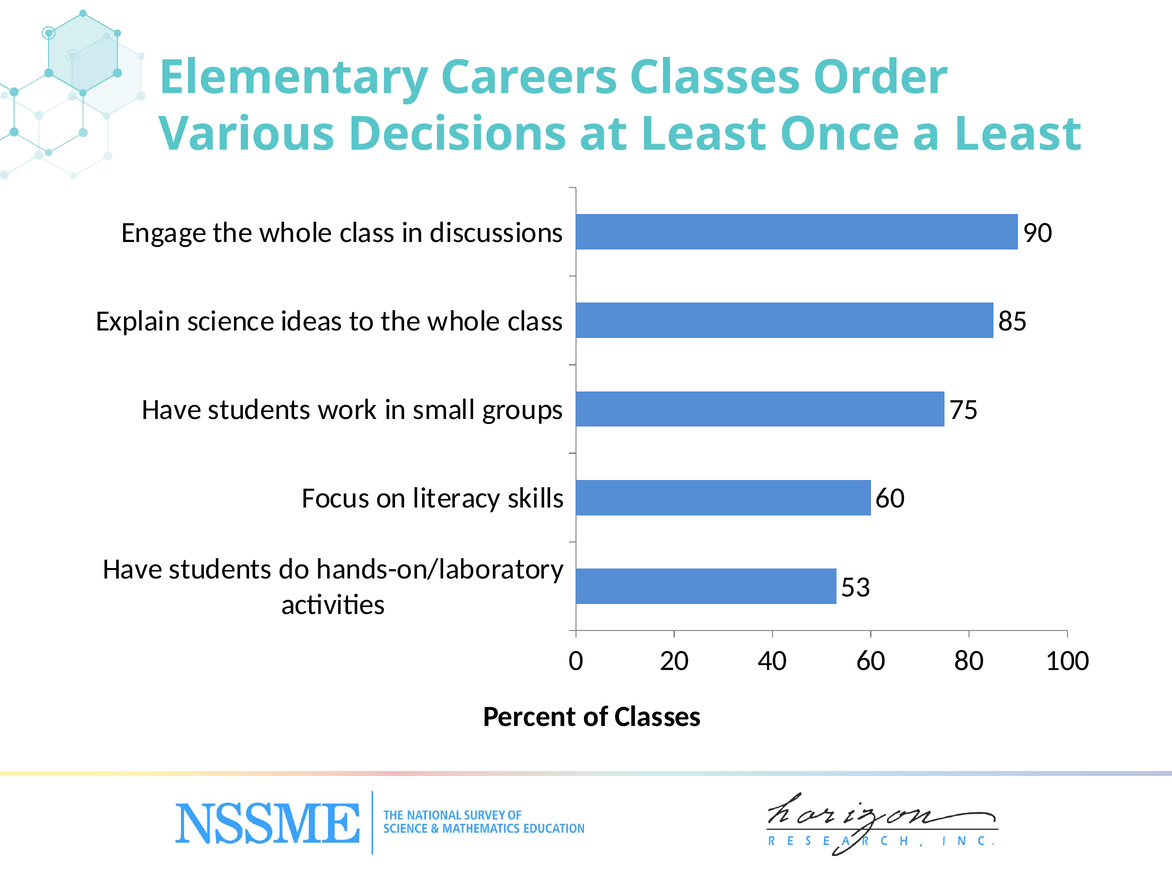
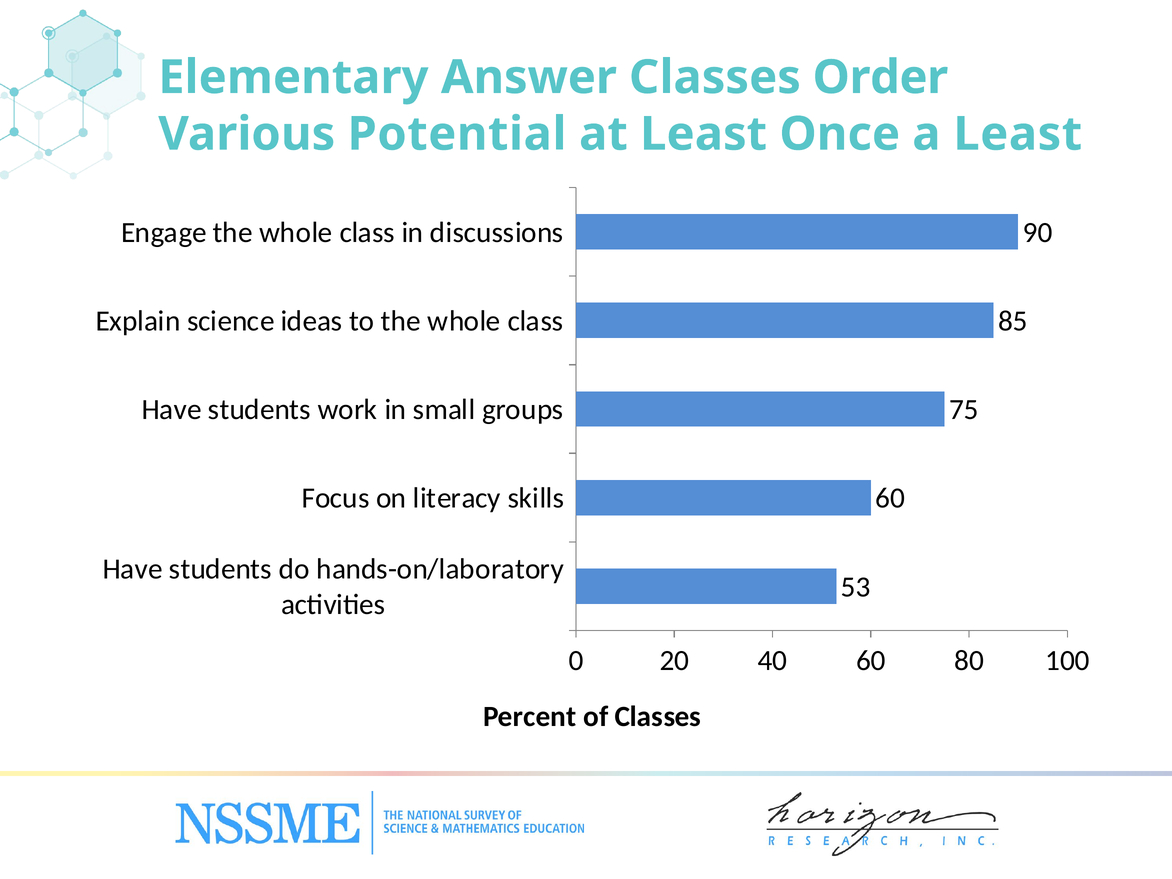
Careers: Careers -> Answer (529, 77)
Decisions: Decisions -> Potential (457, 134)
